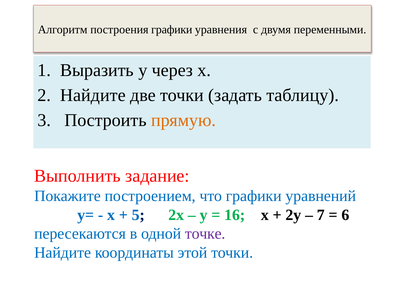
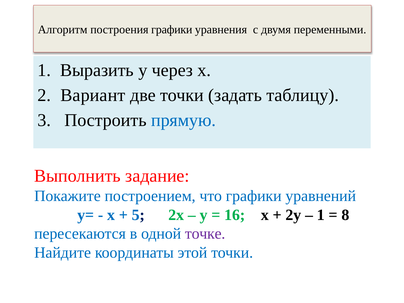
Найдите: Найдите -> Вариант (93, 95)
прямую colour: orange -> blue (184, 120)
7: 7 -> 1 (321, 215)
6: 6 -> 8 (345, 215)
